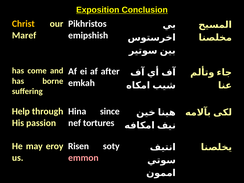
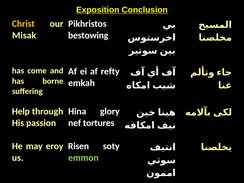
Maref: Maref -> Misak (24, 35)
emipshish: emipshish -> bestowing (88, 35)
after: after -> refty (110, 71)
since: since -> glory (110, 111)
emmon colour: pink -> light green (83, 158)
